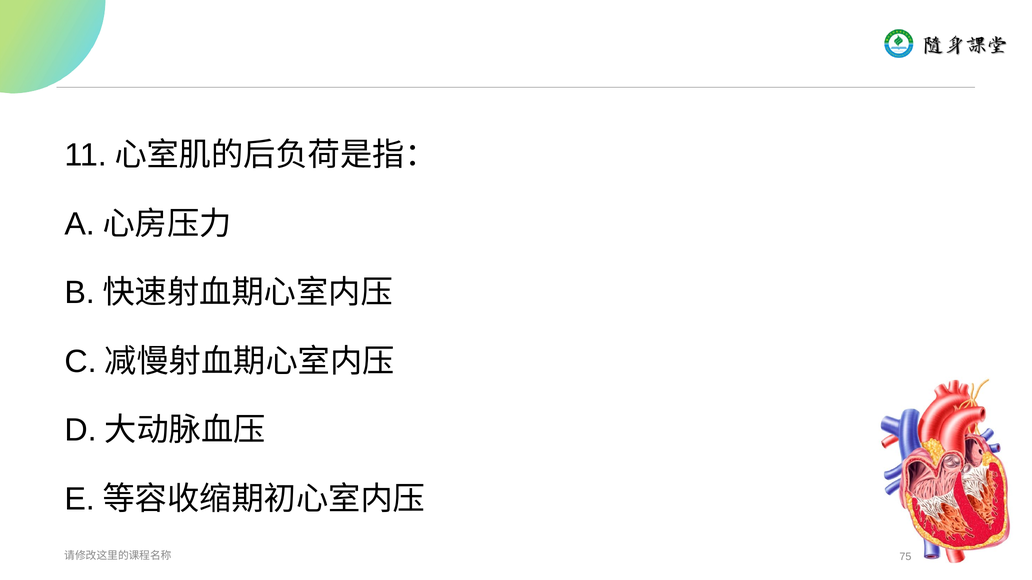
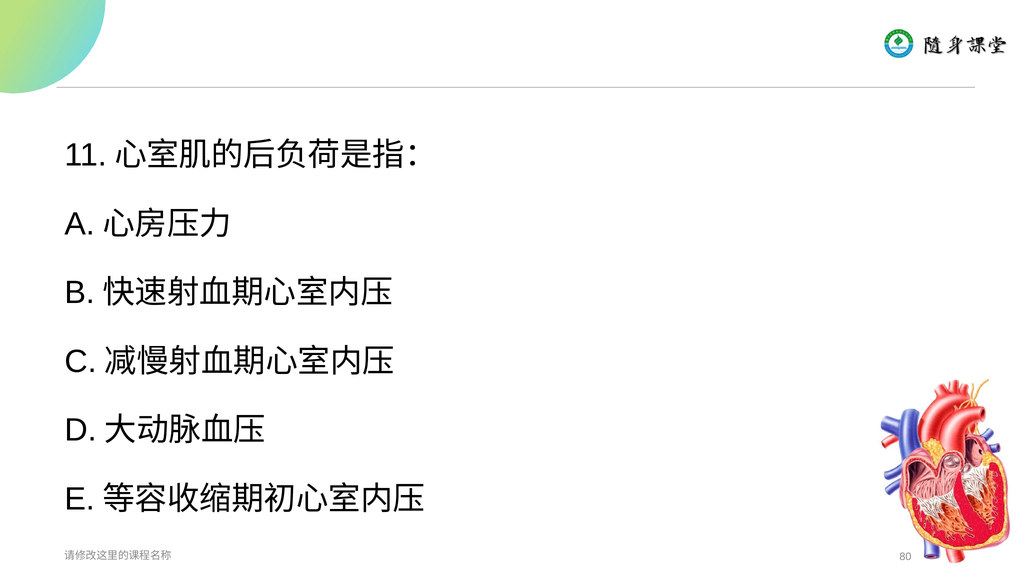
75: 75 -> 80 (905, 557)
